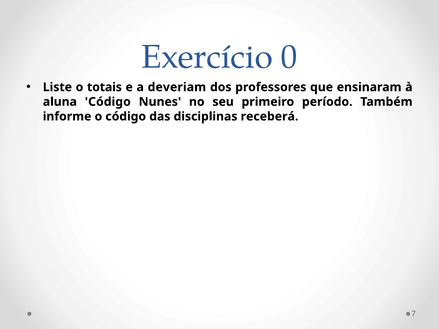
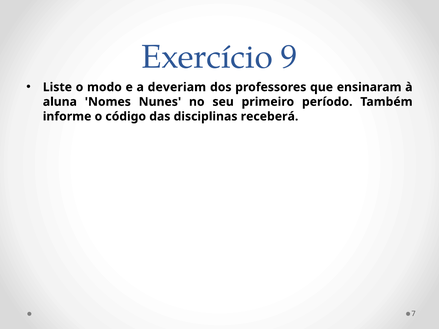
0: 0 -> 9 (289, 57)
totais: totais -> modo (104, 87)
aluna Código: Código -> Nomes (108, 102)
